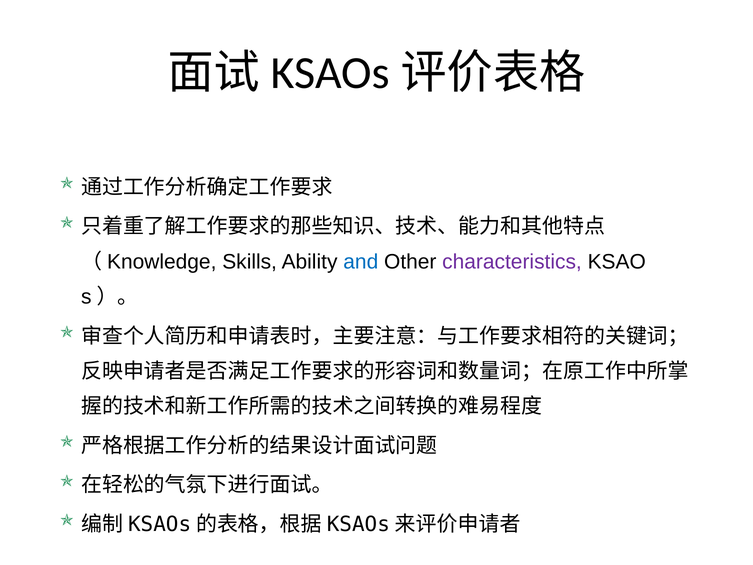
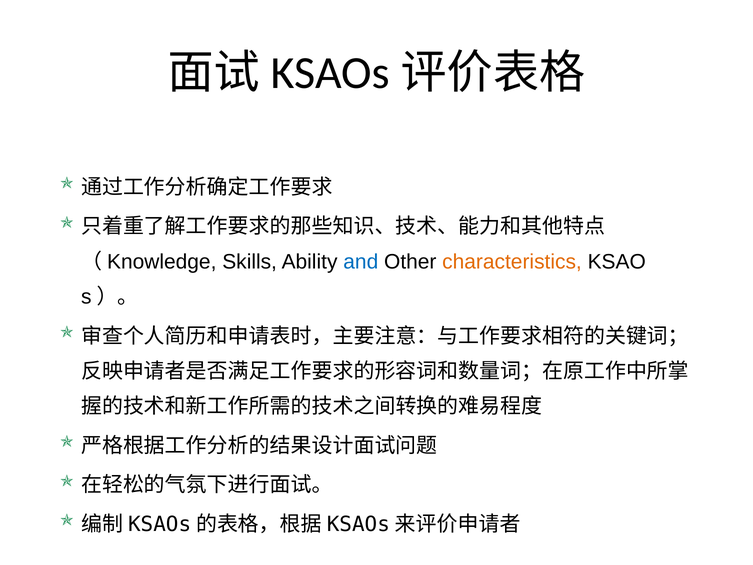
characteristics colour: purple -> orange (512, 262)
